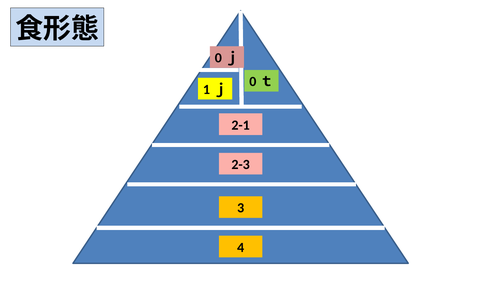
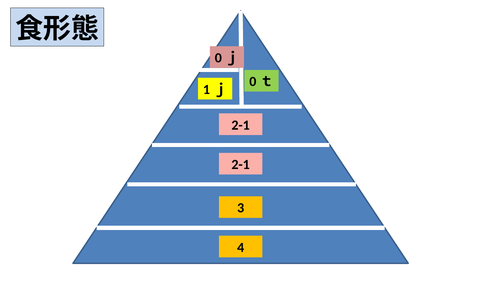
2-3: 2-3 -> 2-1 (241, 165)
